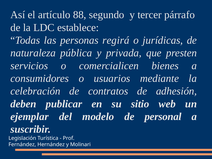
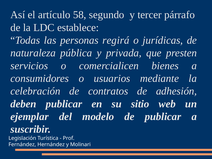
88: 88 -> 58 (80, 15)
de personal: personal -> publicar (163, 117)
